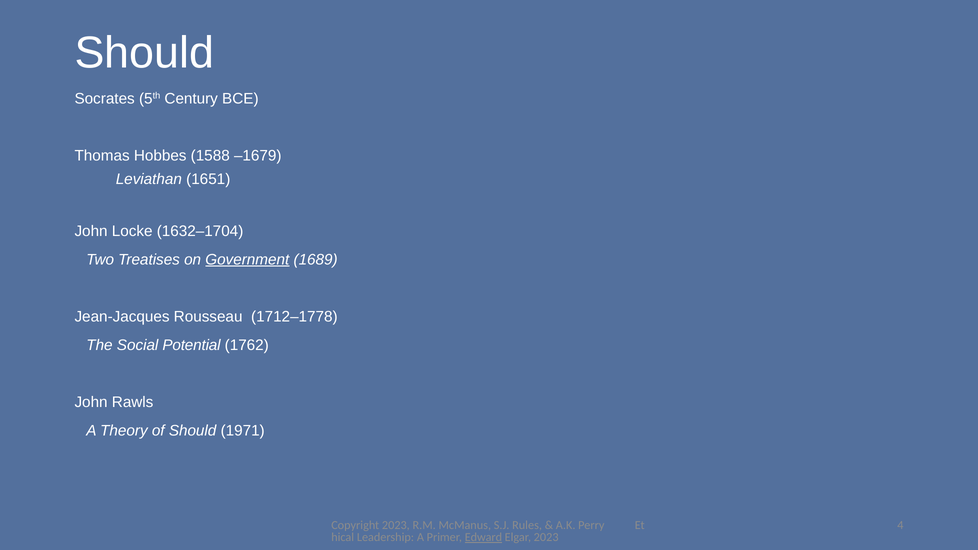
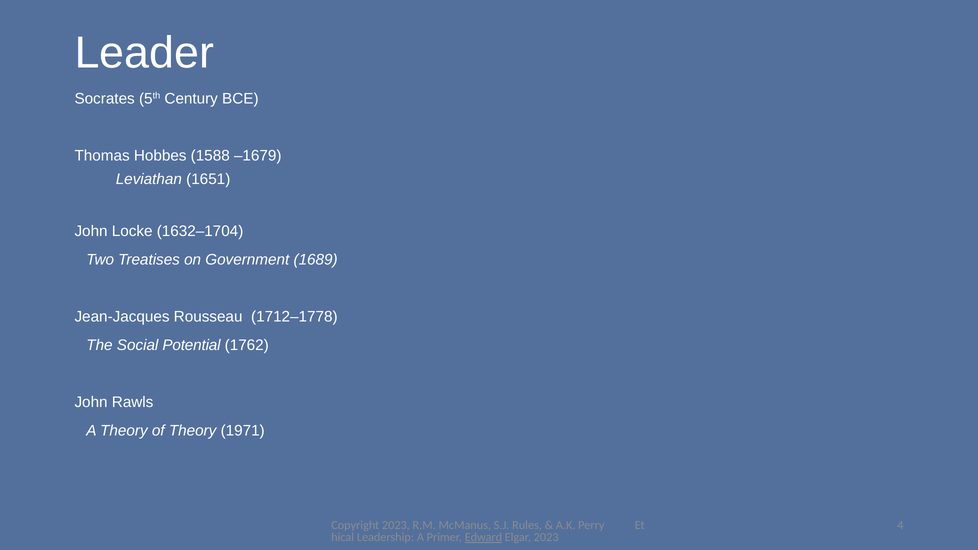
Should: Should -> Leader (144, 53)
Government underline: present -> none (247, 260)
of Should: Should -> Theory (193, 431)
